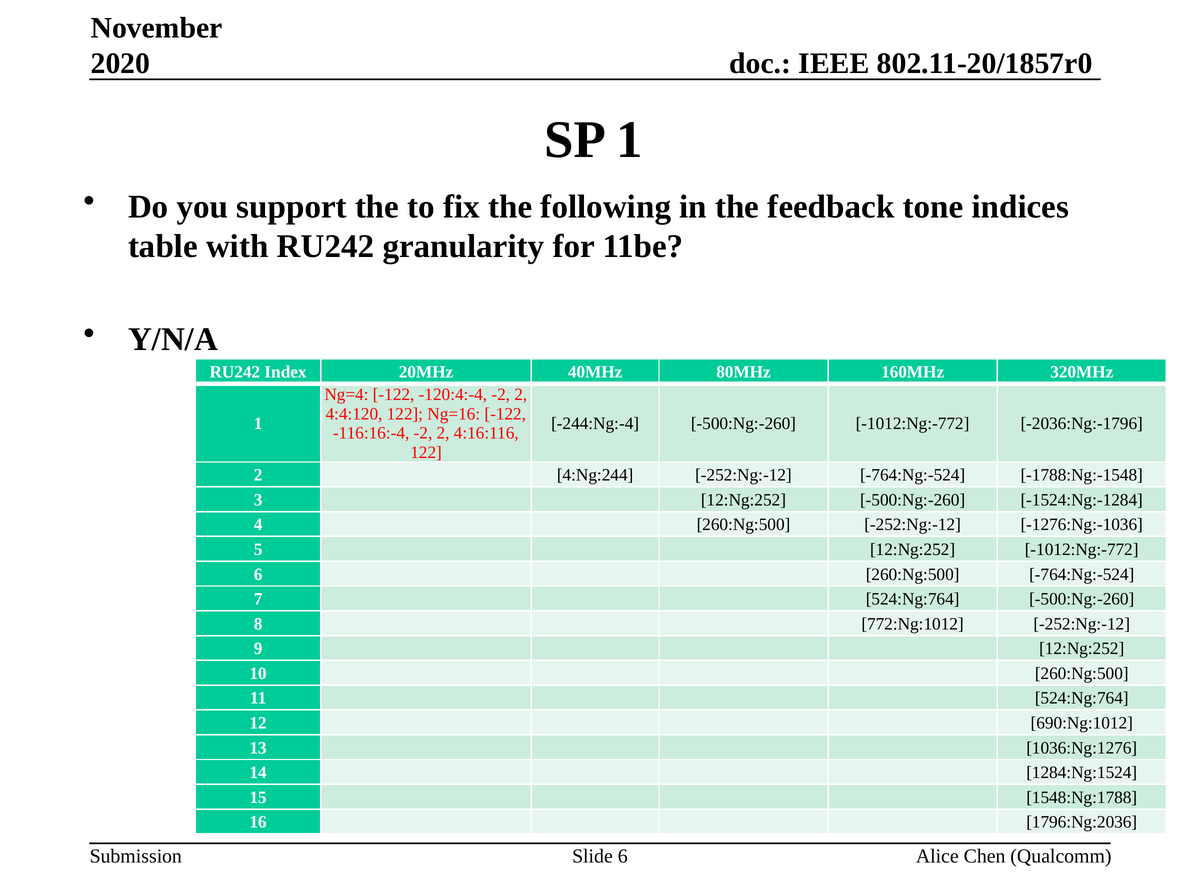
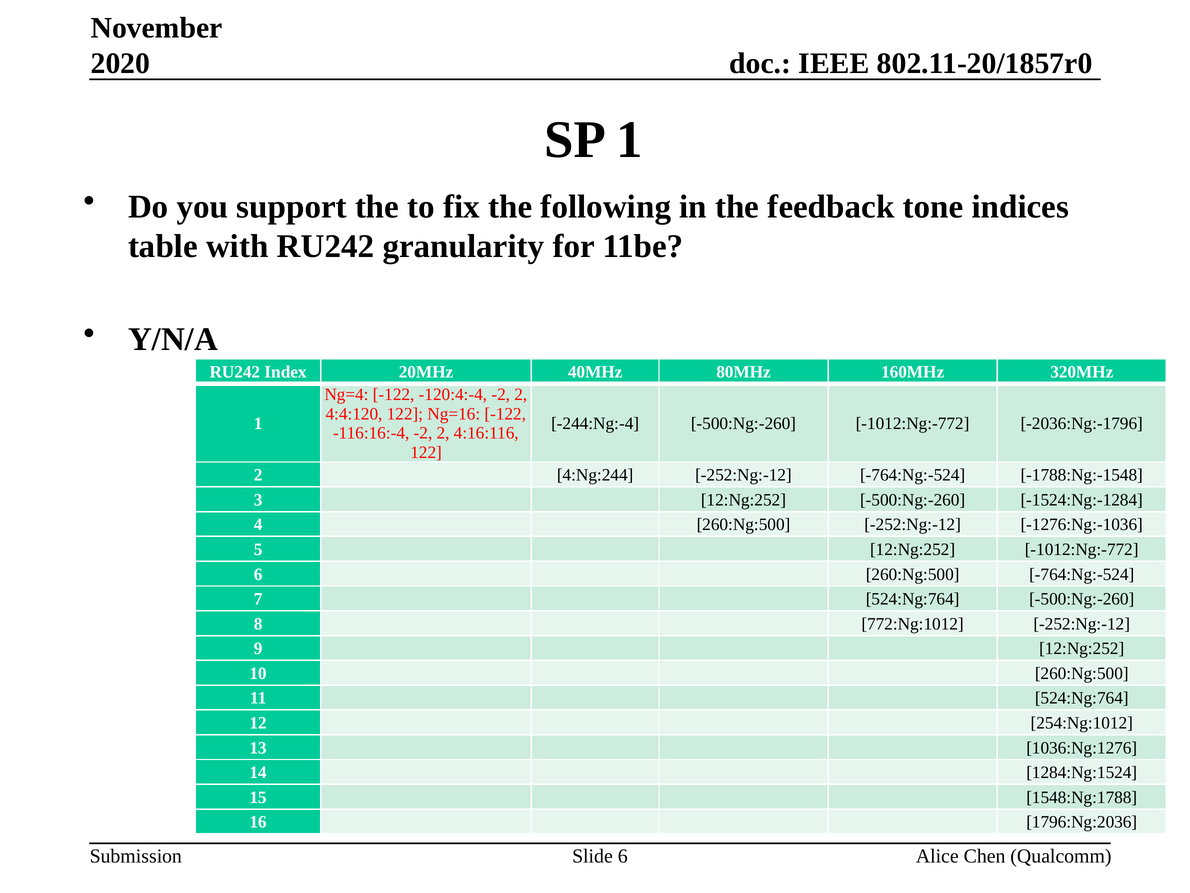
690:Ng:1012: 690:Ng:1012 -> 254:Ng:1012 (1082, 723)
